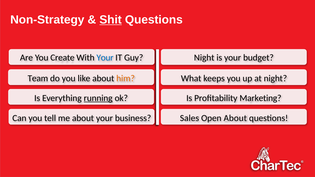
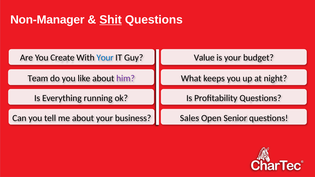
Non-Strategy: Non-Strategy -> Non-Manager (47, 20)
Night: Night -> Value (204, 58)
him colour: orange -> purple (126, 78)
running underline: present -> none (98, 98)
Profitability Marketing: Marketing -> Questions (260, 98)
Open About: About -> Senior (235, 118)
